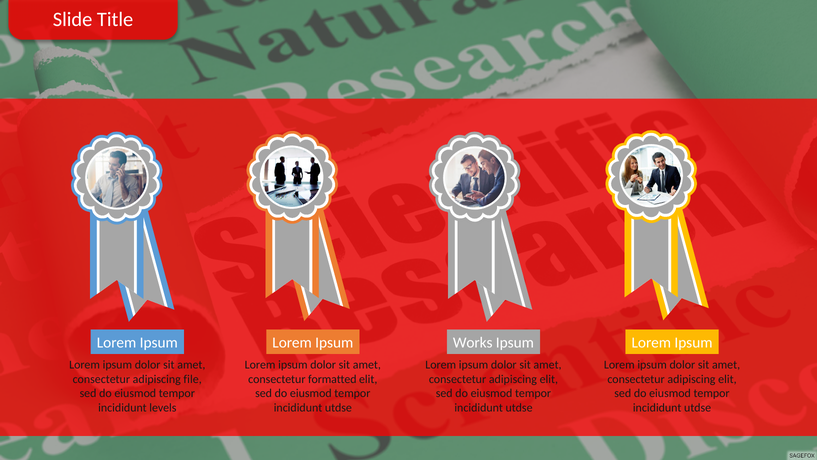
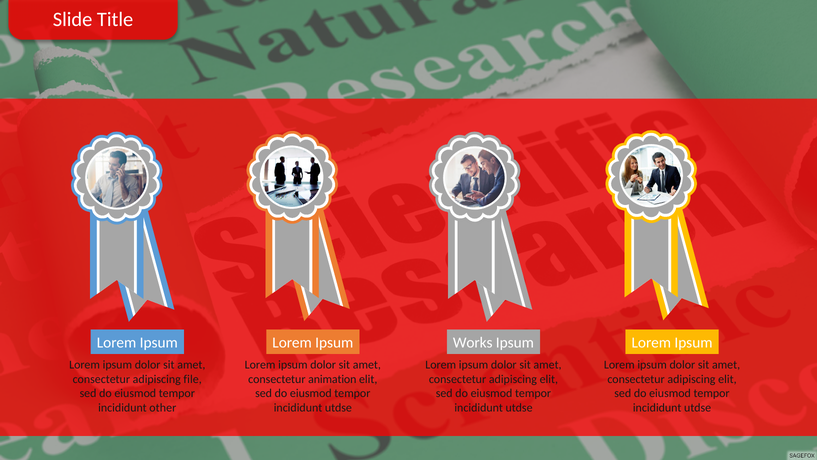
formatted: formatted -> animation (332, 379)
levels: levels -> other (163, 407)
